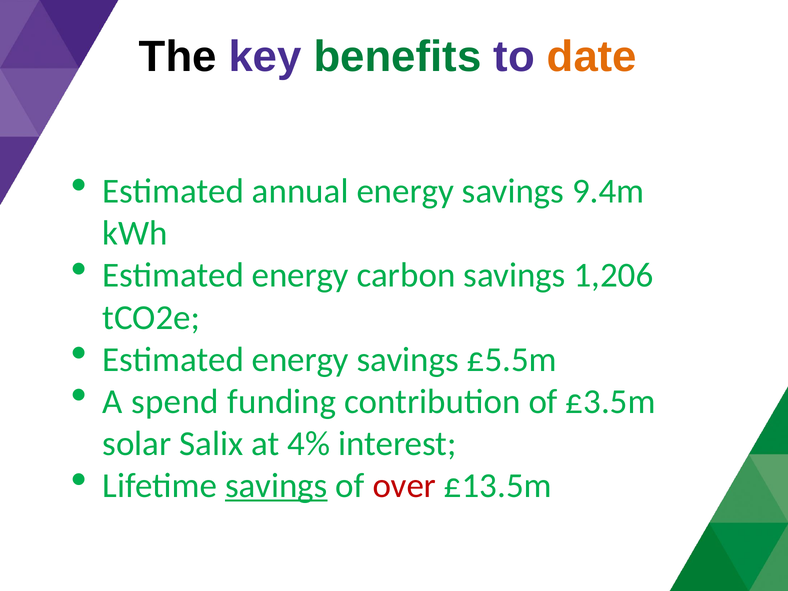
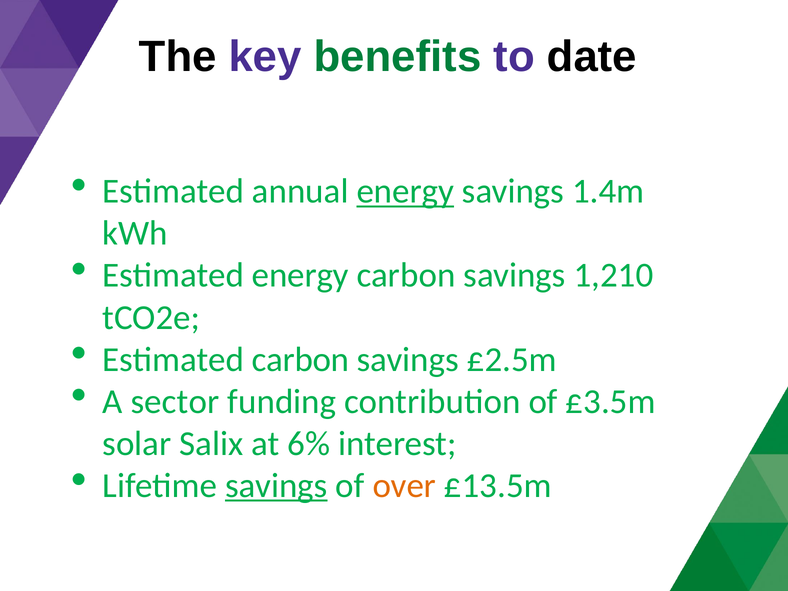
date colour: orange -> black (592, 57)
energy underline: none -> present (405, 191)
9.4m: 9.4m -> 1.4m (608, 191)
1,206: 1,206 -> 1,210 (613, 275)
energy: energy -> carbon (300, 360)
£5.5m: £5.5m -> £2.5m (512, 360)
spend: spend -> sector (175, 402)
4%: 4% -> 6% (309, 444)
over colour: red -> orange (404, 486)
